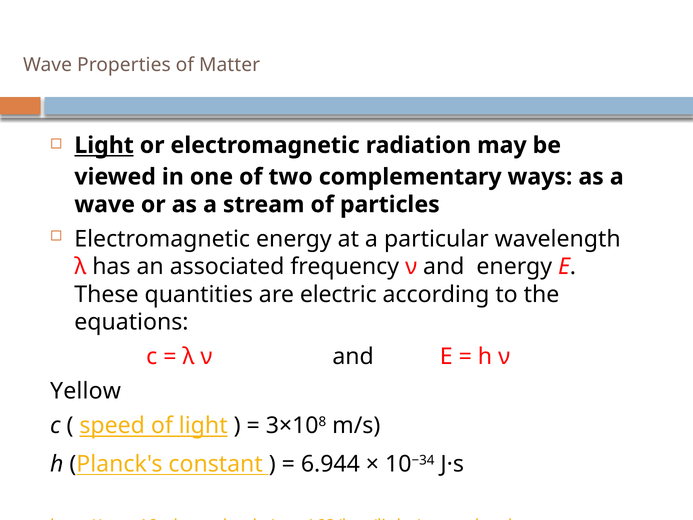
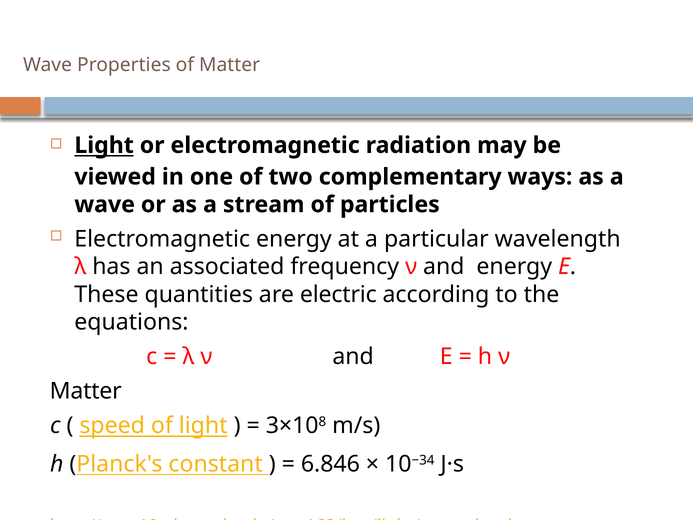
Yellow: Yellow -> Matter (86, 391)
6.944: 6.944 -> 6.846 (330, 464)
